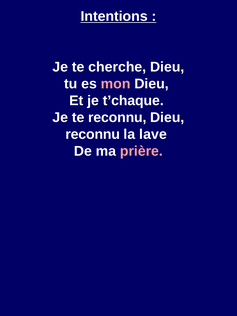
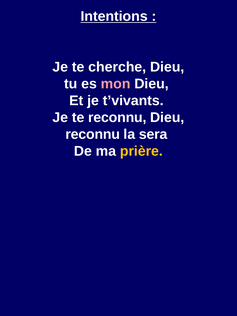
t’chaque: t’chaque -> t’vivants (133, 101)
lave: lave -> sera (153, 134)
prière colour: pink -> yellow (141, 151)
